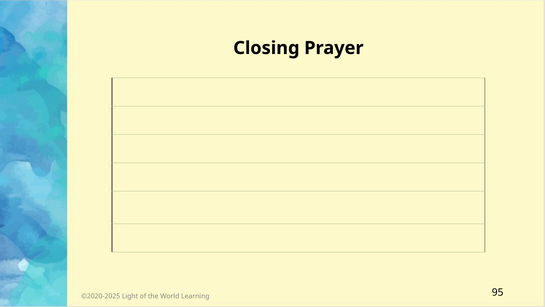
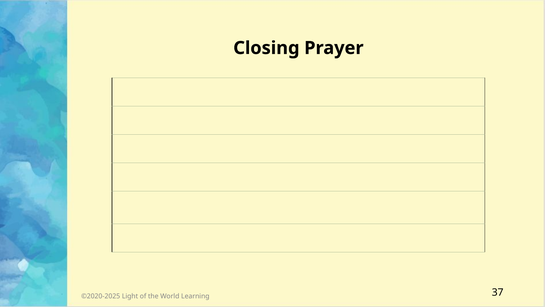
95: 95 -> 37 (498, 292)
